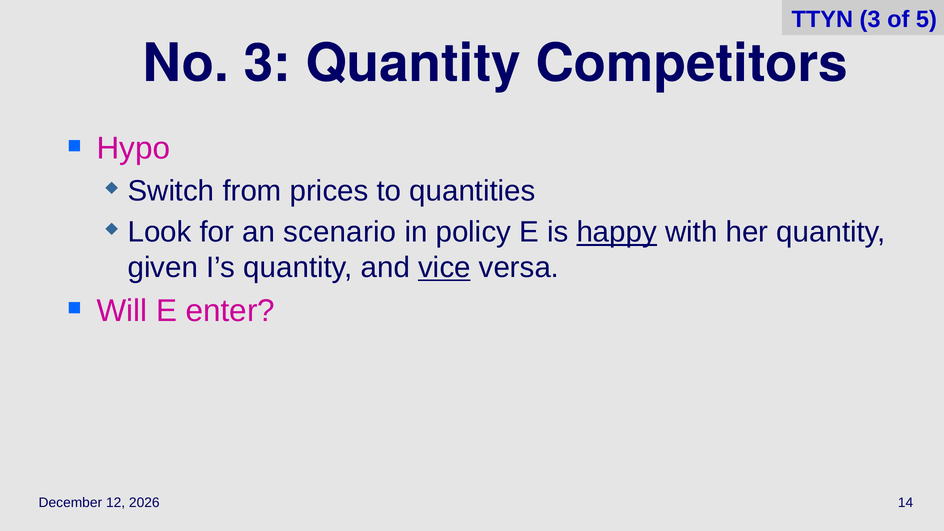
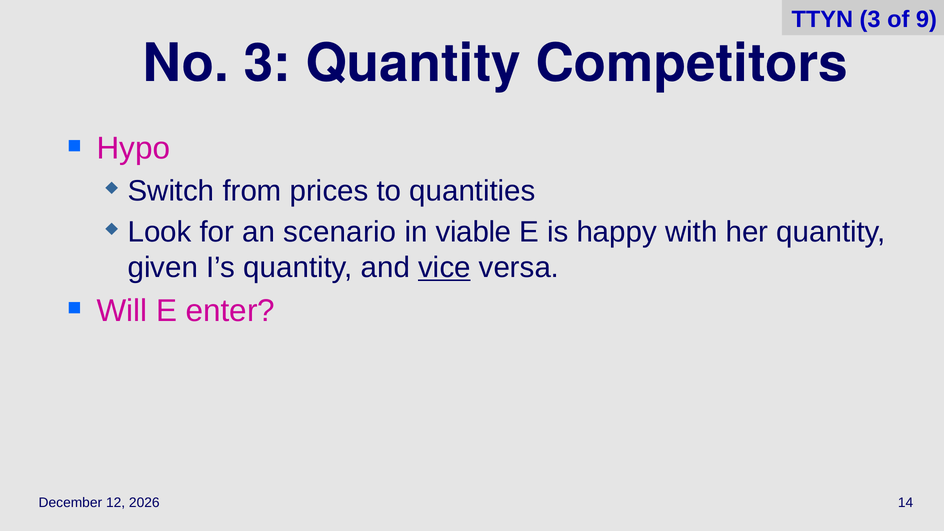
5: 5 -> 9 (926, 19)
policy: policy -> viable (473, 232)
happy underline: present -> none (617, 232)
